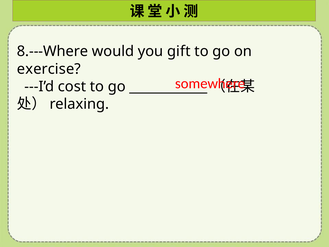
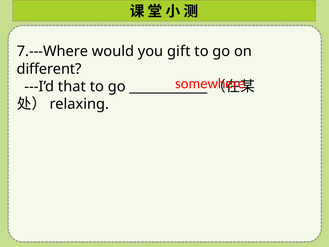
8.---Where: 8.---Where -> 7.---Where (53, 51)
exercise: exercise -> different (49, 69)
cost: cost -> that (72, 86)
